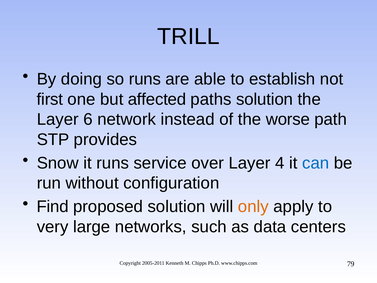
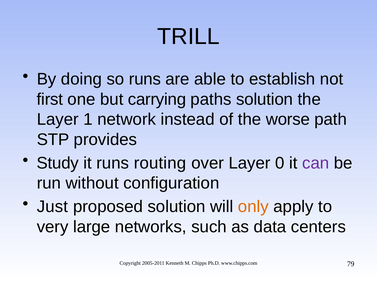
affected: affected -> carrying (157, 99)
6: 6 -> 1 (88, 119)
Snow: Snow -> Study (58, 163)
service: service -> routing (160, 163)
4: 4 -> 0 (280, 163)
can colour: blue -> purple (316, 163)
Find: Find -> Just (52, 206)
